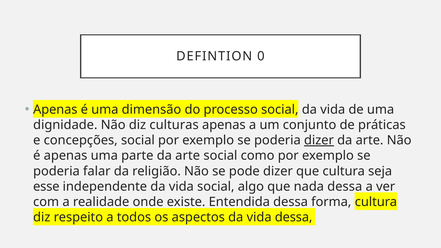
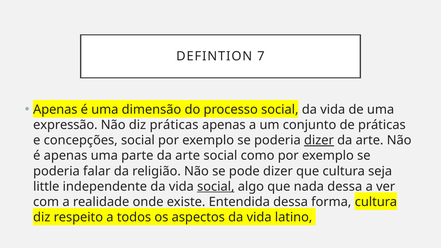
0: 0 -> 7 (261, 56)
dignidade: dignidade -> expressão (65, 125)
diz culturas: culturas -> práticas (174, 125)
esse: esse -> little (46, 187)
social underline: none -> present (216, 187)
vida dessa: dessa -> latino (294, 217)
